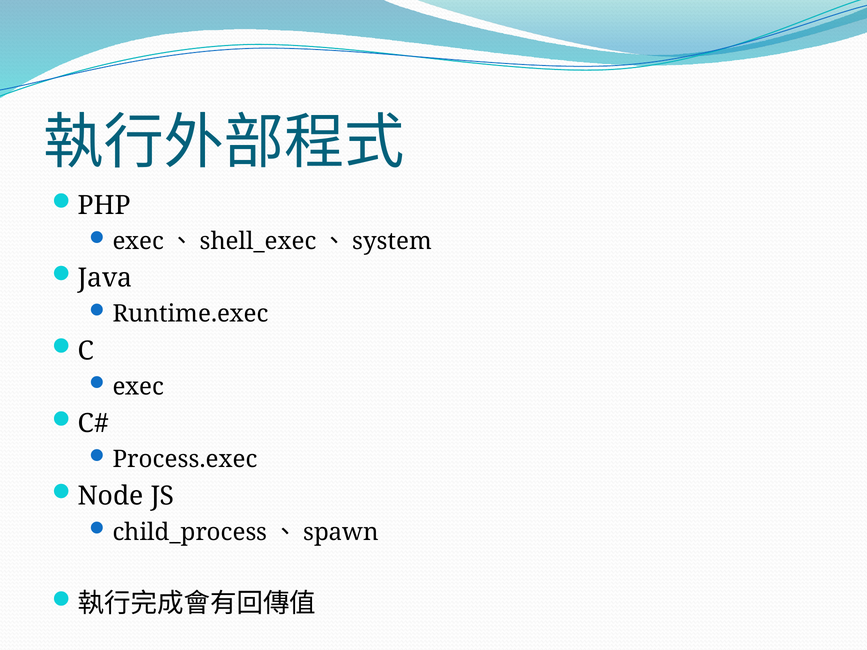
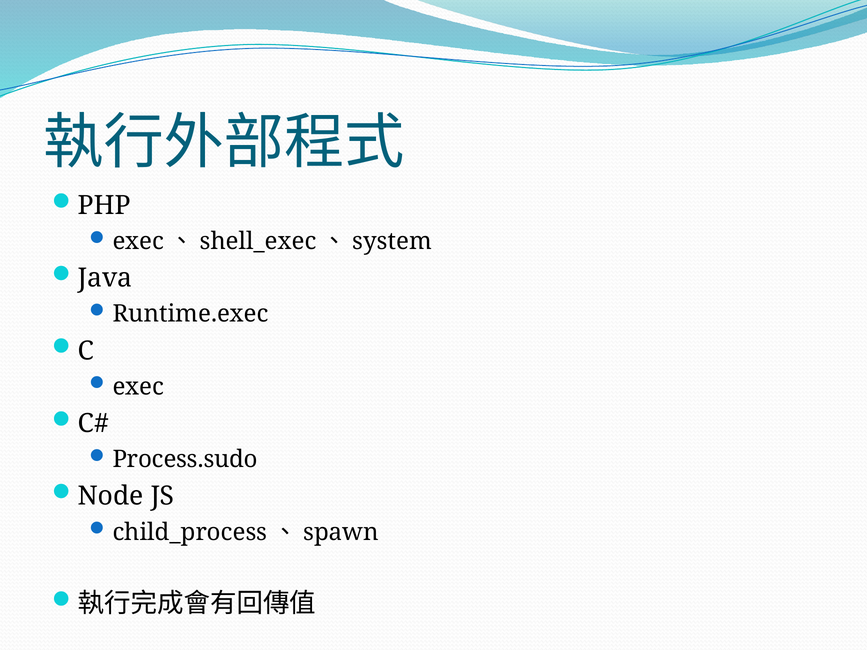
Process.exec: Process.exec -> Process.sudo (185, 460)
